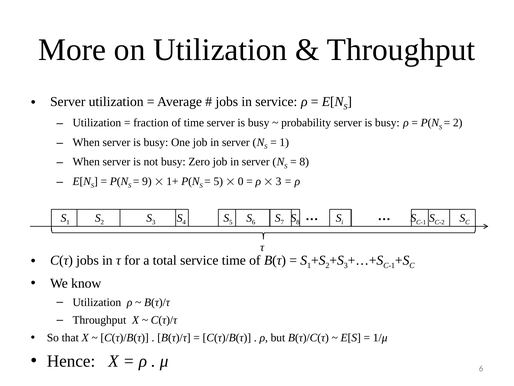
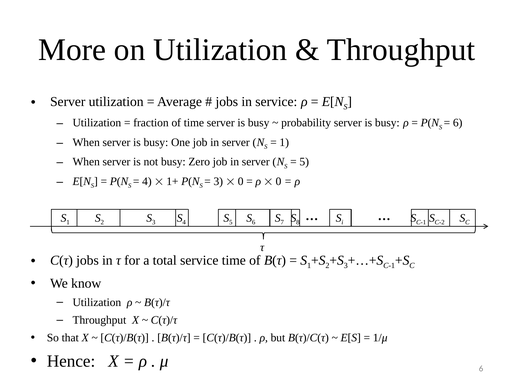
2: 2 -> 6 (458, 123)
8: 8 -> 5 (304, 162)
9: 9 -> 4 (147, 181)
5: 5 -> 3 (218, 181)
3: 3 -> 0 (278, 181)
